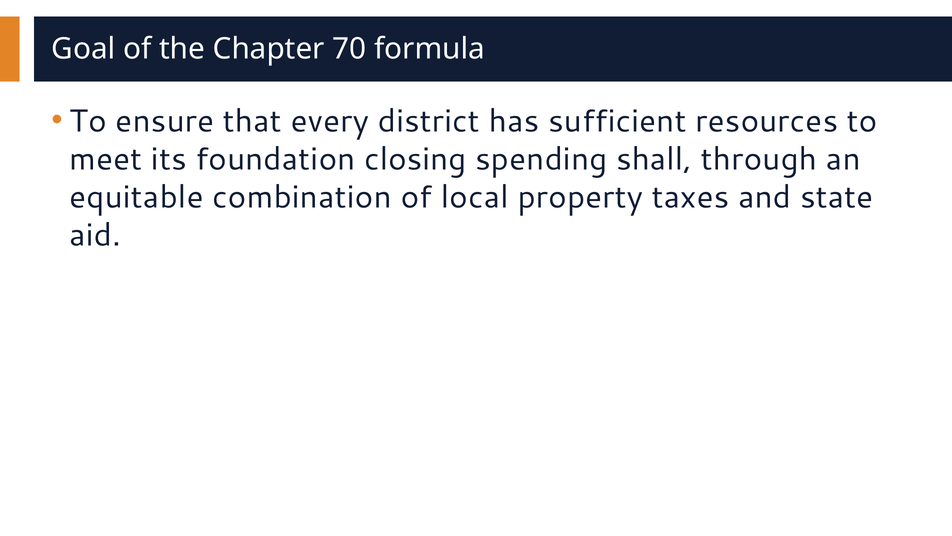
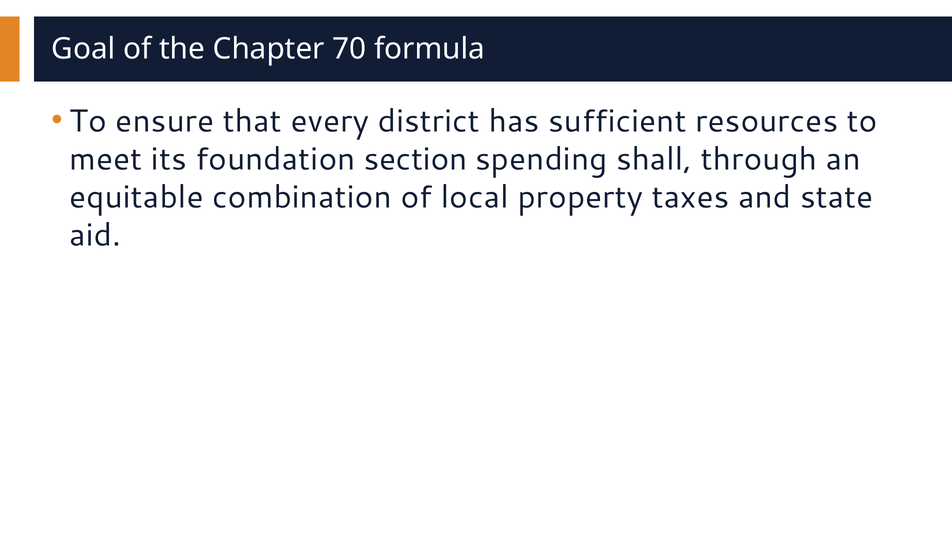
closing: closing -> section (416, 159)
